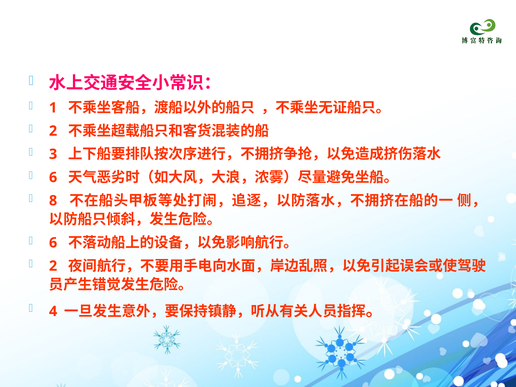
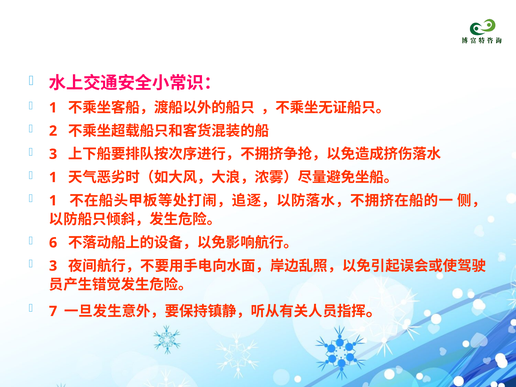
6: 6 -> 1 (53, 177)
8: 8 -> 1 (53, 201)
2: 2 -> 3 (53, 266)
4: 4 -> 7 (53, 311)
